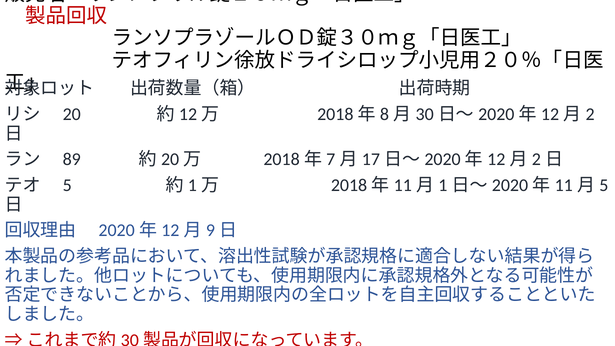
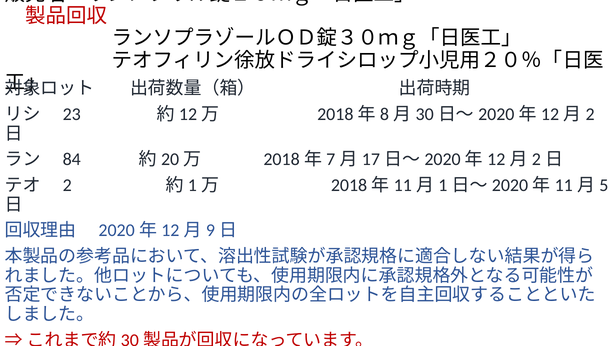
20: 20 -> 23 (72, 114)
89: 89 -> 84 (72, 159)
5: 5 -> 2 (67, 185)
